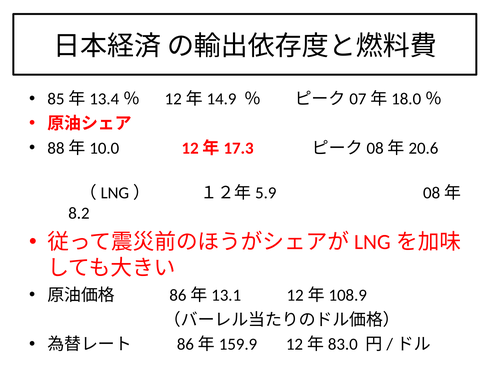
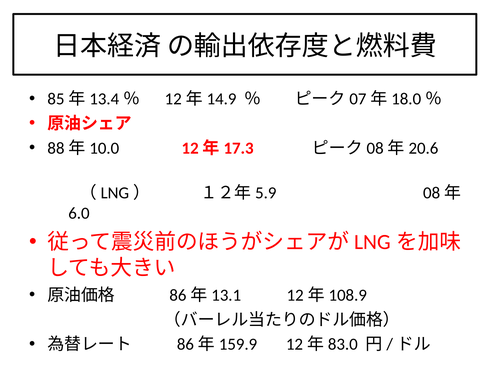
8.2: 8.2 -> 6.0 (79, 213)
